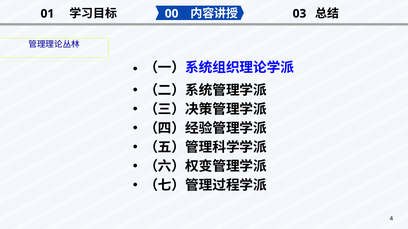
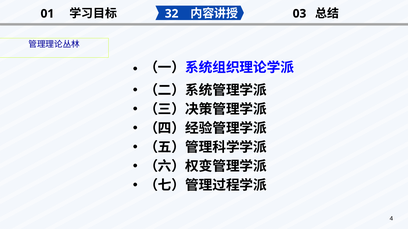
00: 00 -> 32 (172, 14)
